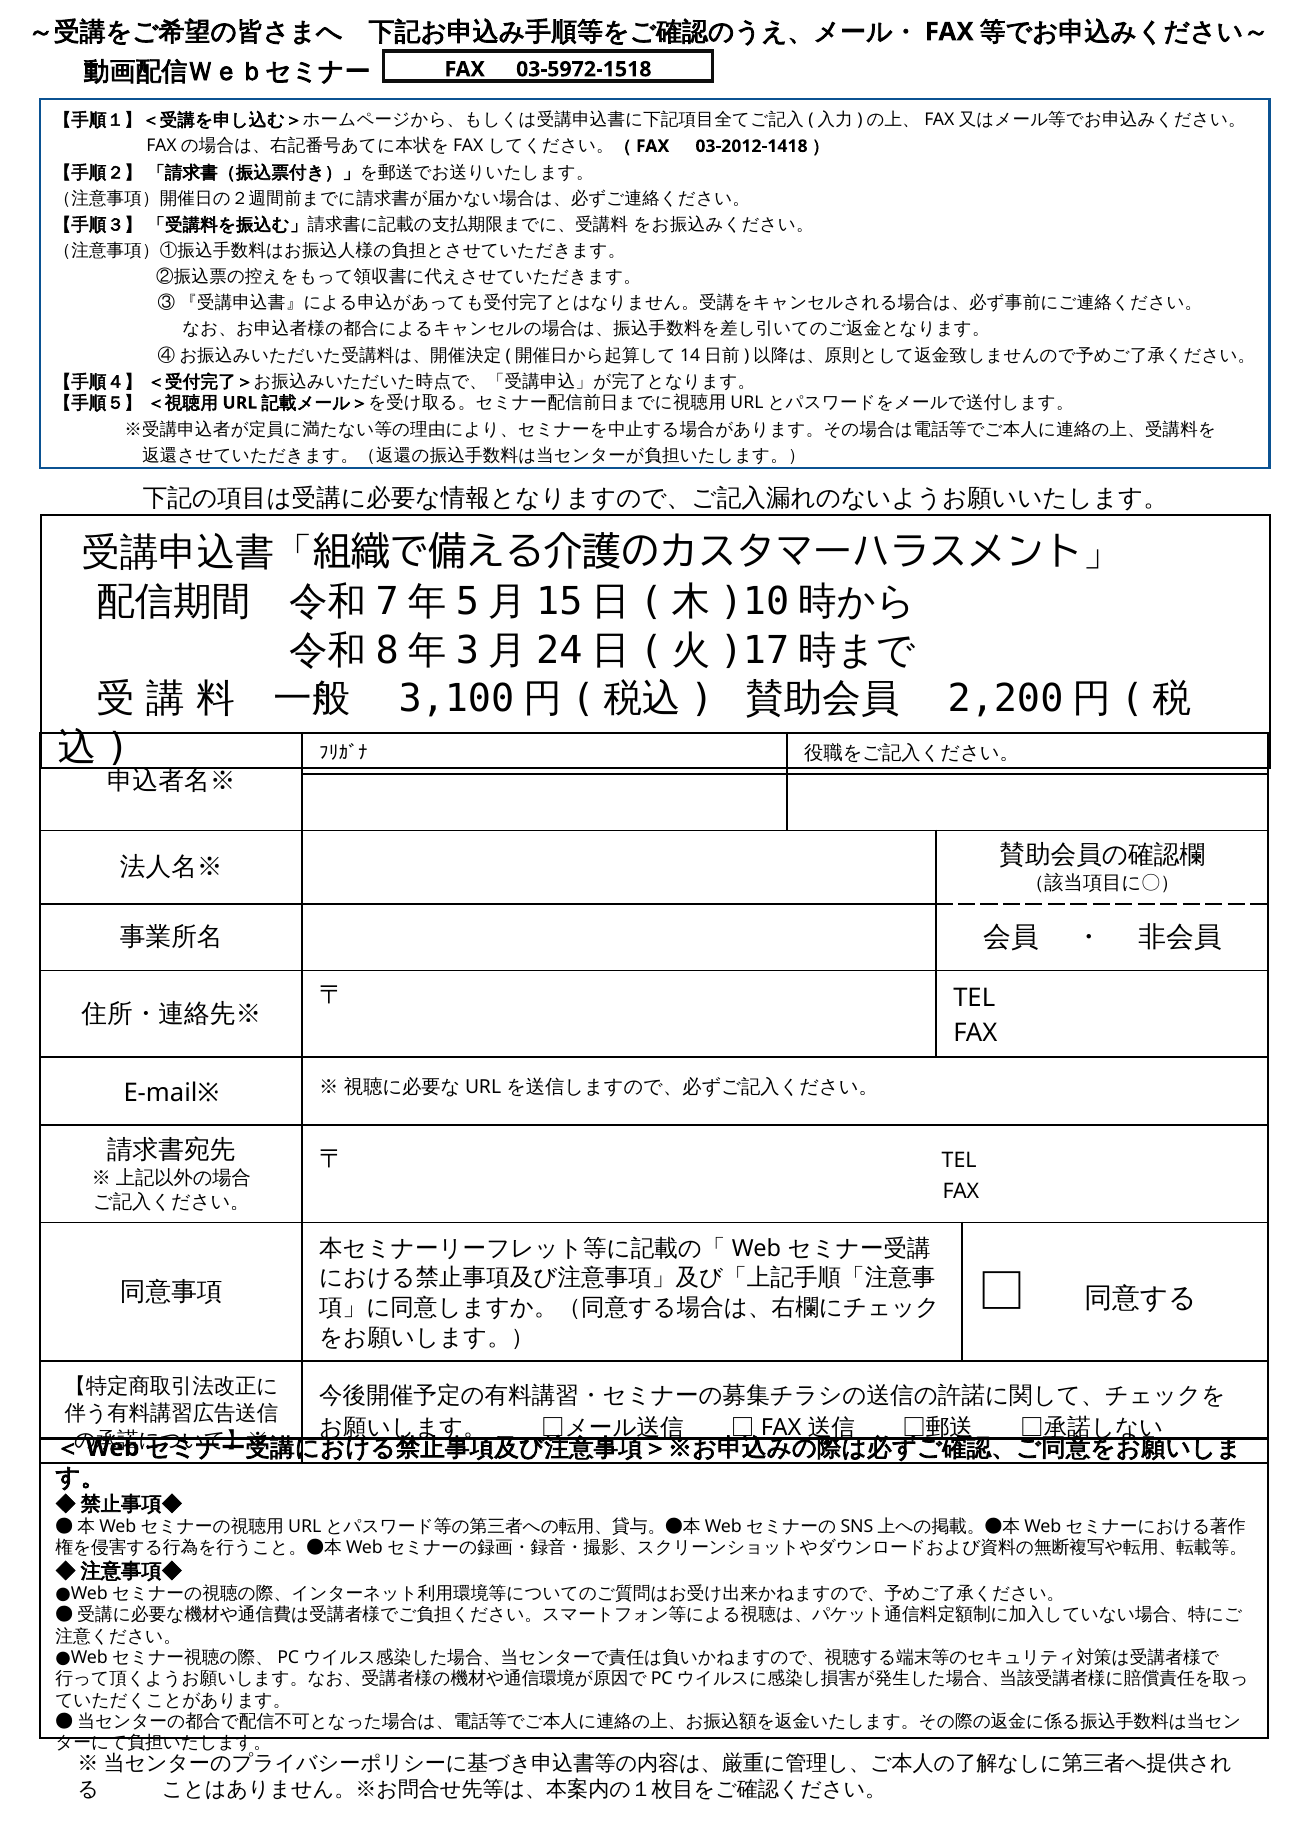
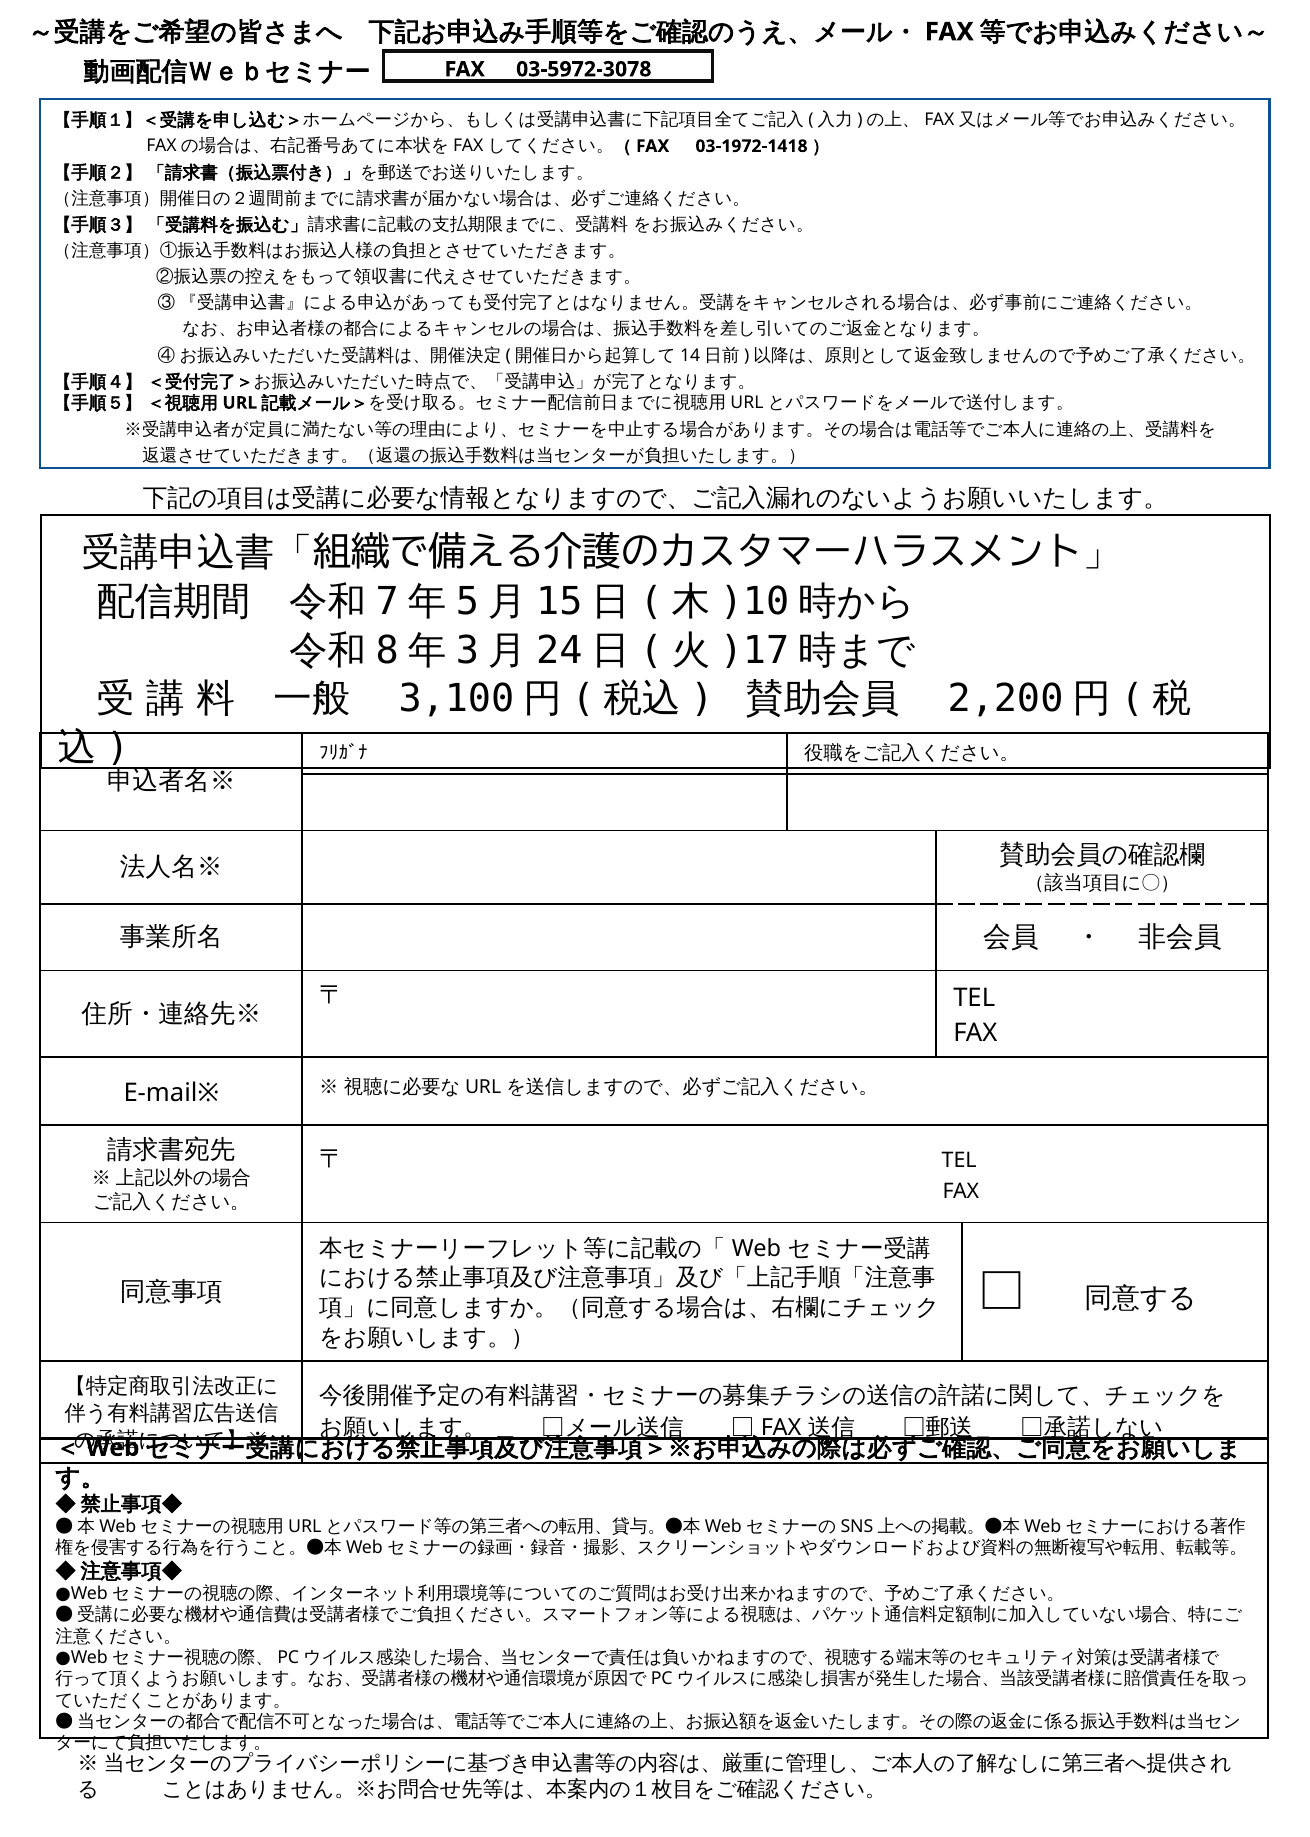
03-5972-1518: 03-5972-1518 -> 03-5972-3078 (584, 69)
03-2012-1418: 03-2012-1418 -> 03-1972-1418 (752, 146)
